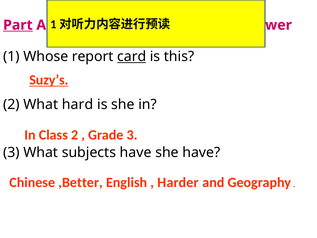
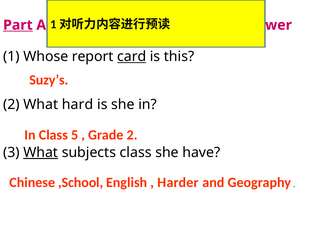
Suzy’s underline: present -> none (49, 80)
Class 2: 2 -> 5 (75, 135)
Grade 3: 3 -> 2 (132, 135)
What underline: none -> present (41, 152)
subjects have: have -> class (136, 152)
,Better: ,Better -> ,School (81, 182)
